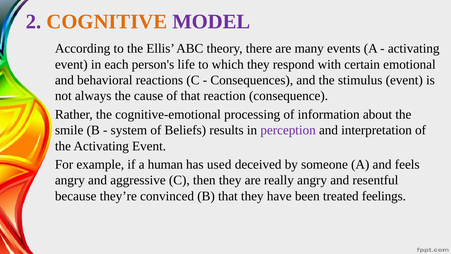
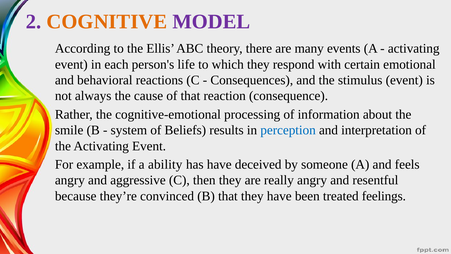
perception colour: purple -> blue (288, 130)
human: human -> ability (165, 164)
has used: used -> have (219, 164)
